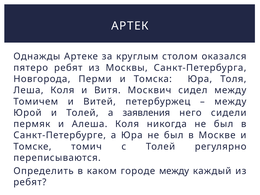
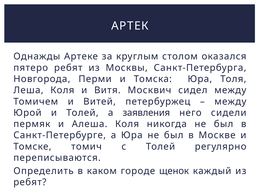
городе между: между -> щенок (174, 171)
